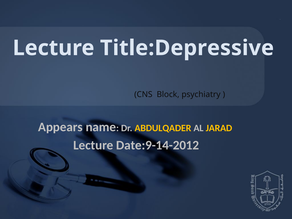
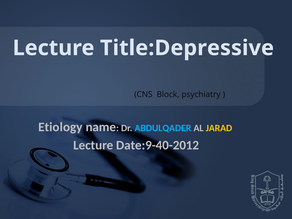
Appears: Appears -> Etiology (60, 127)
ABDULQADER colour: yellow -> light blue (163, 128)
Date:9-14-2012: Date:9-14-2012 -> Date:9-40-2012 (158, 145)
